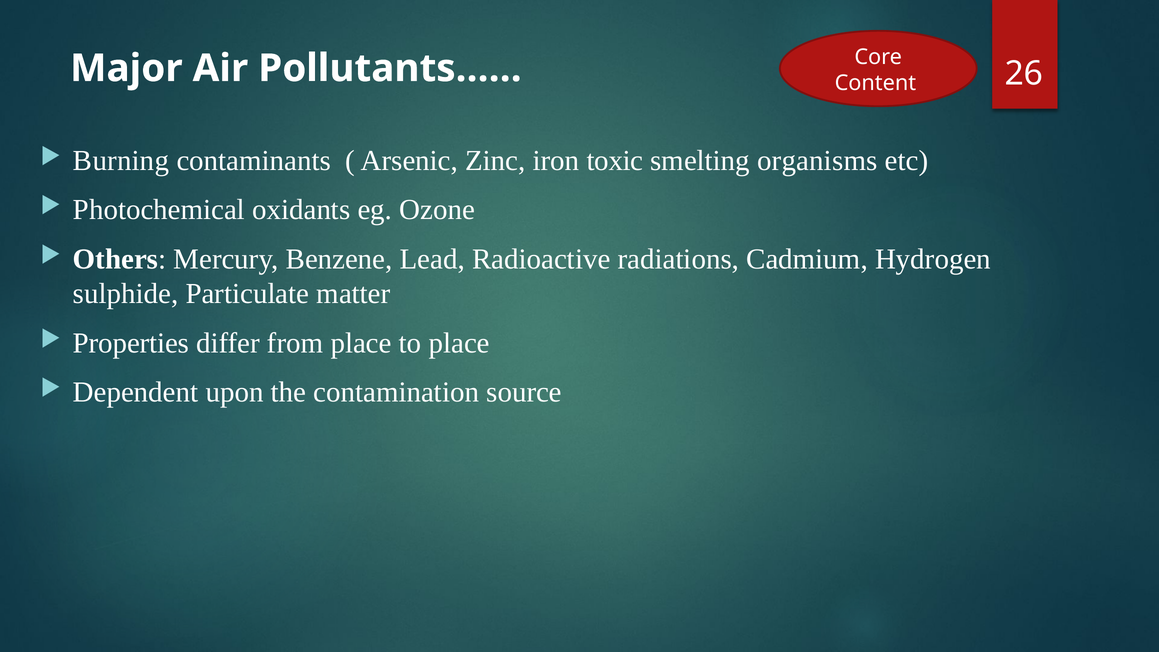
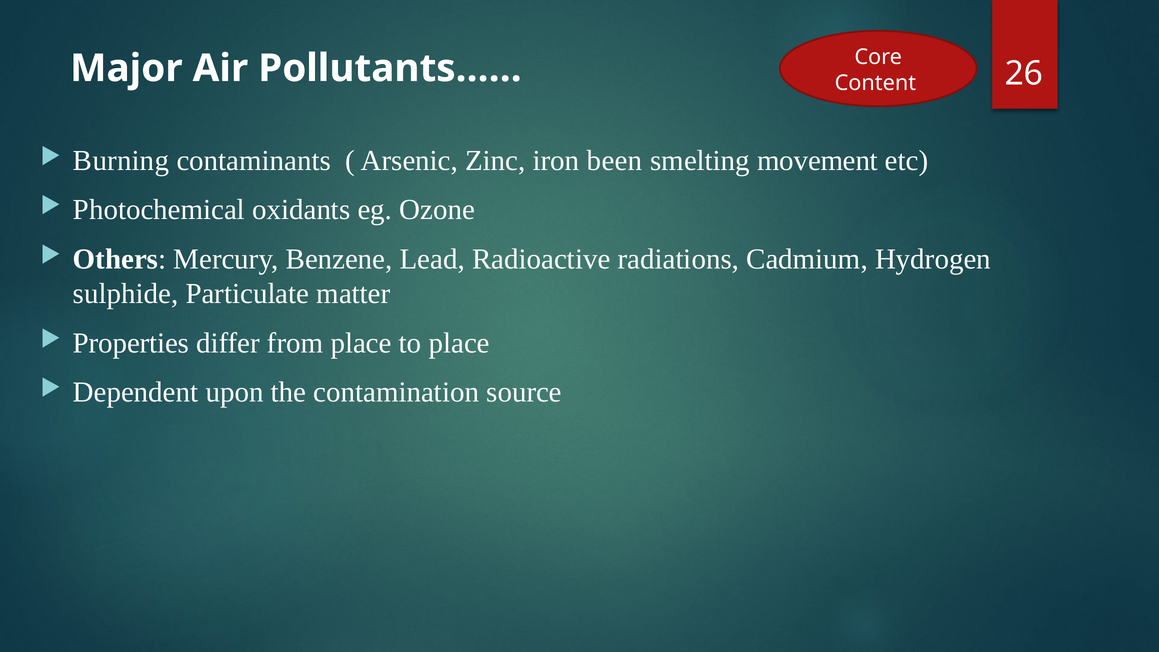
toxic: toxic -> been (615, 160)
organisms: organisms -> movement (818, 160)
